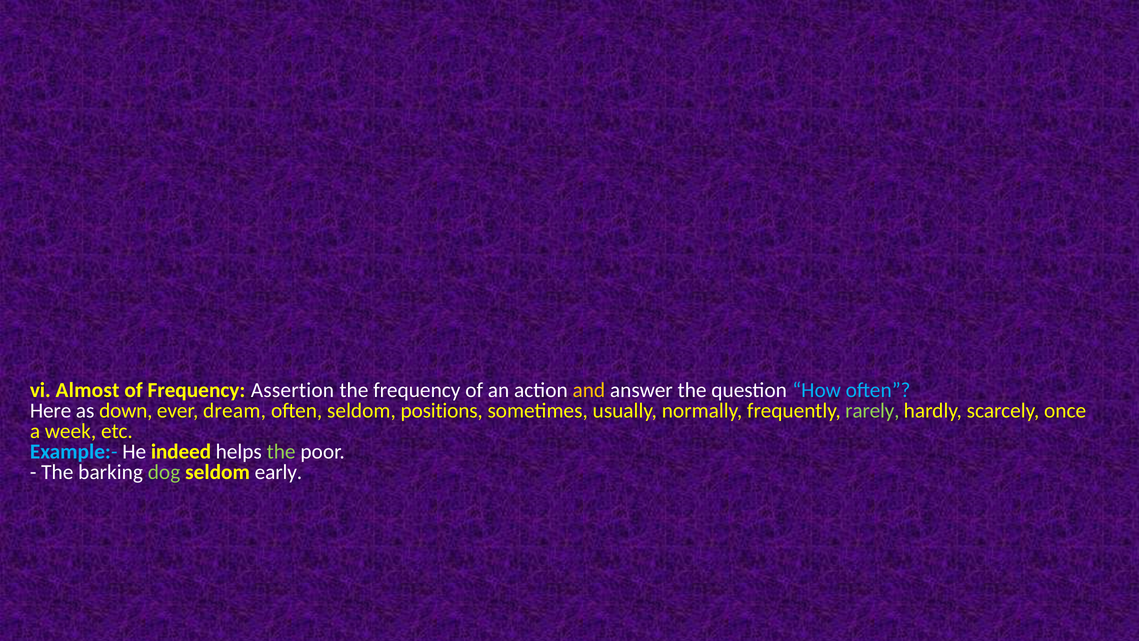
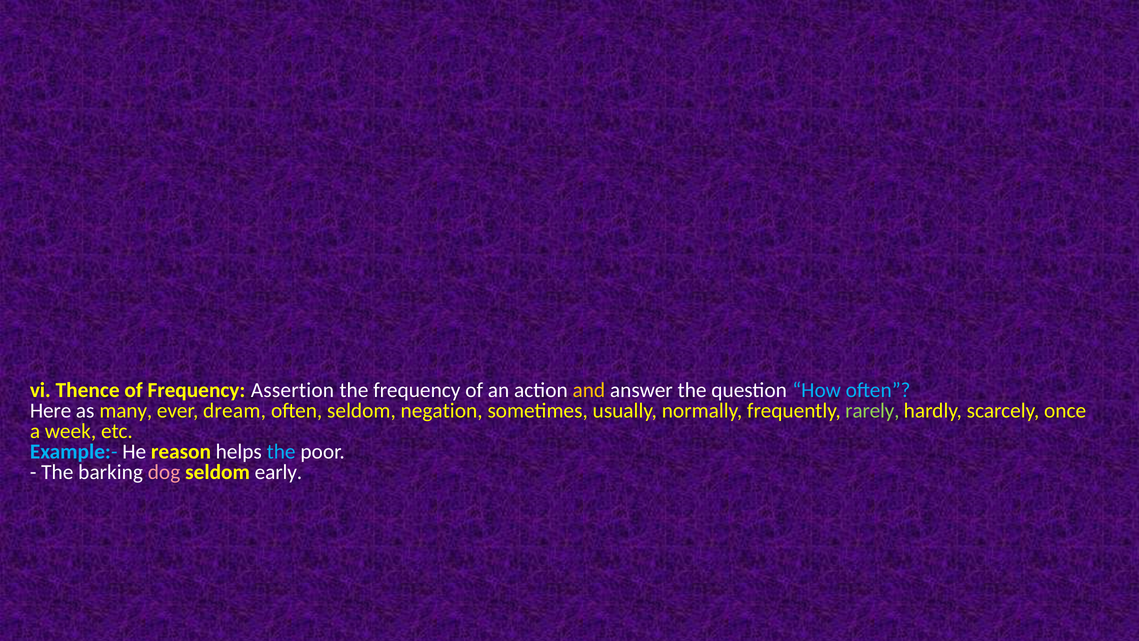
Almost: Almost -> Thence (88, 390)
down: down -> many (126, 410)
positions: positions -> negation (442, 410)
indeed: indeed -> reason (181, 452)
the colour: light green -> light blue (281, 452)
dog colour: light green -> pink (164, 472)
